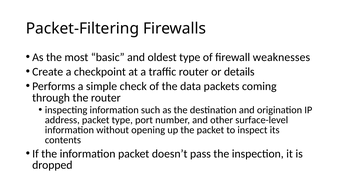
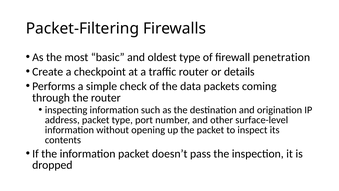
weaknesses: weaknesses -> penetration (281, 57)
